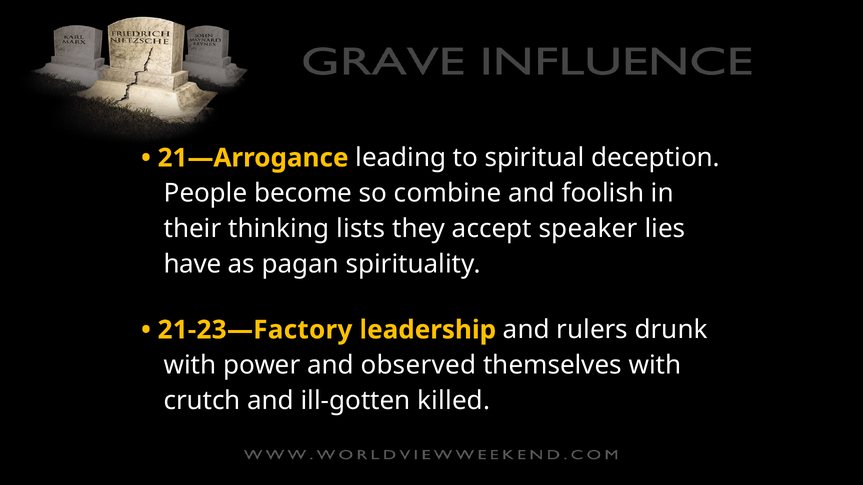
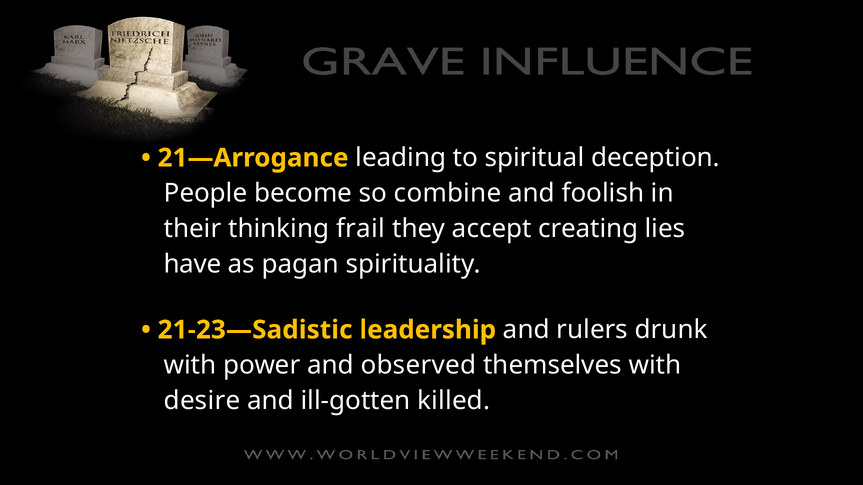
lists: lists -> frail (361, 229)
speaker: speaker -> creating (588, 229)
21-23—Factory: 21-23—Factory -> 21-23—Sadistic (255, 330)
crutch: crutch -> desire (202, 401)
